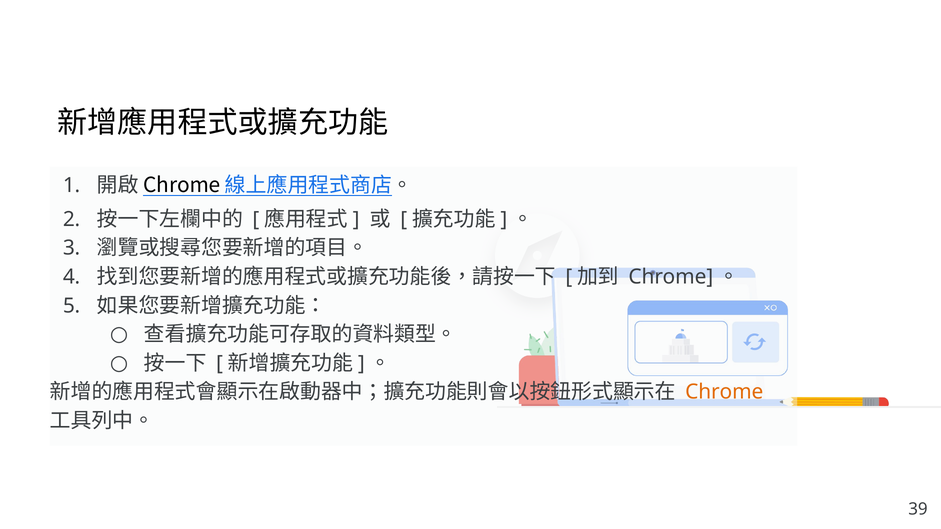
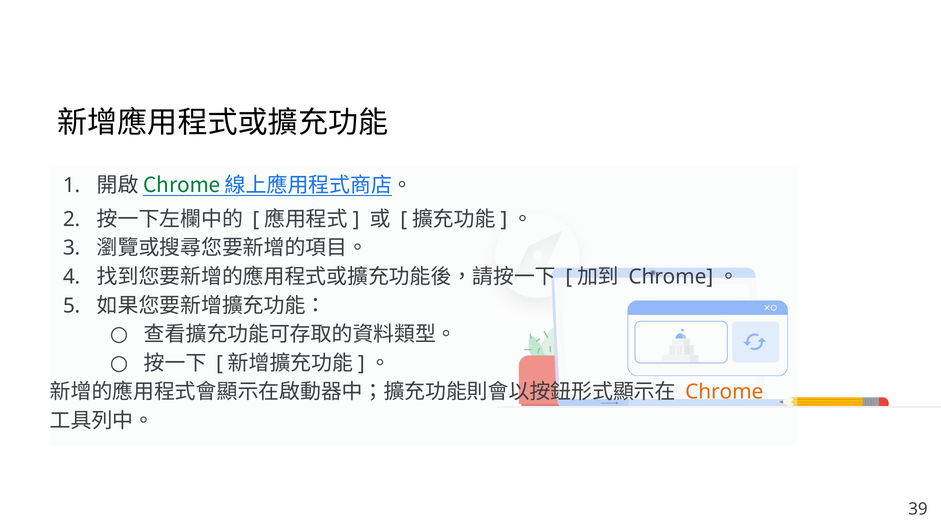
Chrome colour: black -> green (182, 185)
